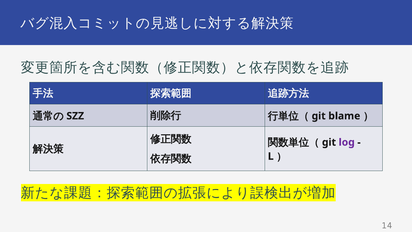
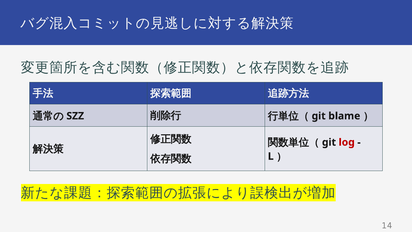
log colour: purple -> red (347, 142)
